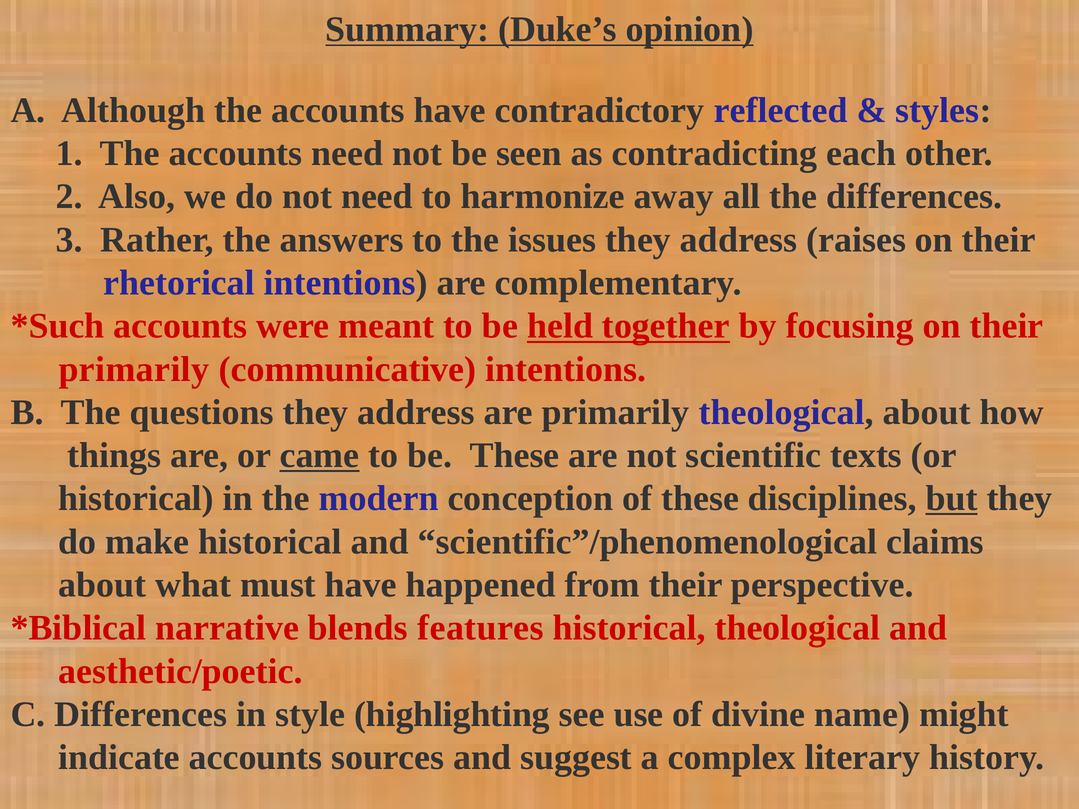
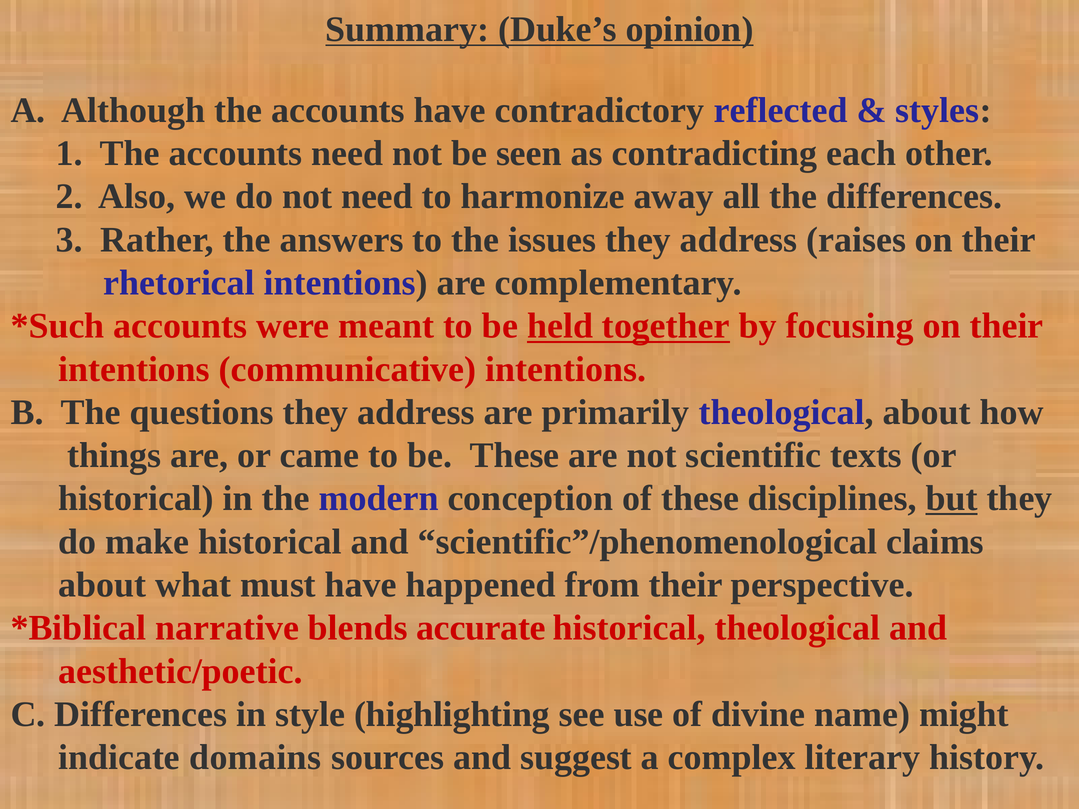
primarily: primarily -> intentions (134, 369)
came underline: present -> none (319, 456)
features: features -> accurate (481, 628)
indicate accounts: accounts -> domains (255, 758)
